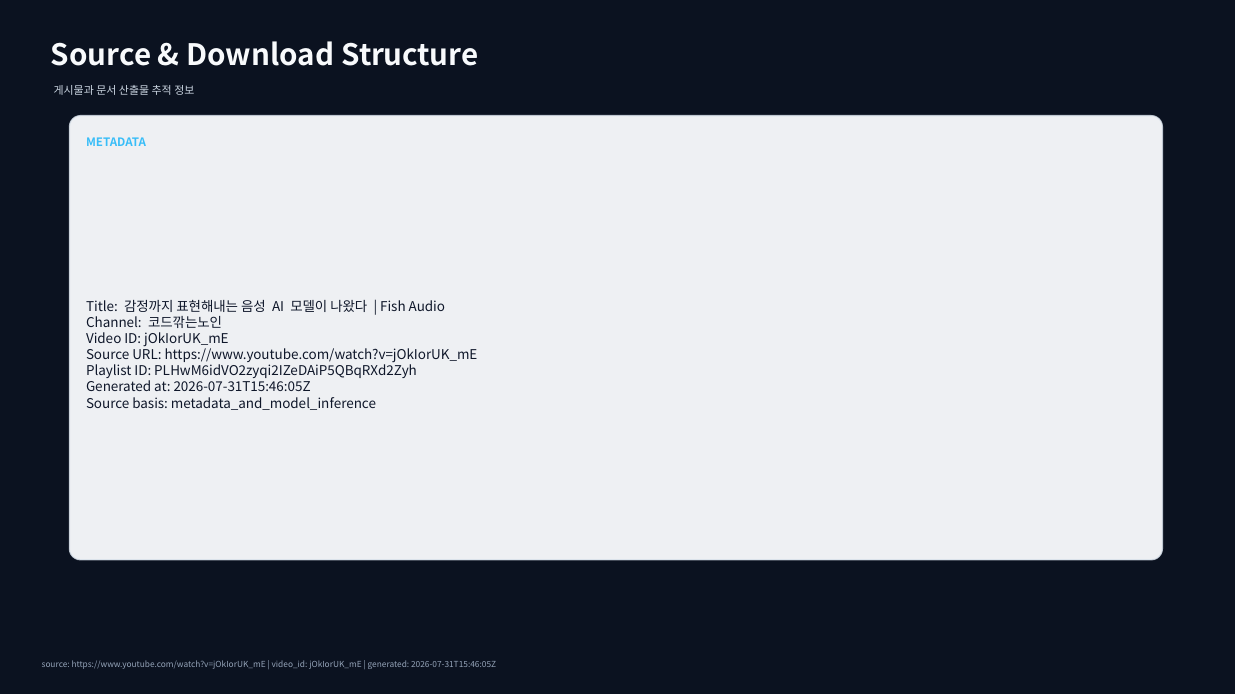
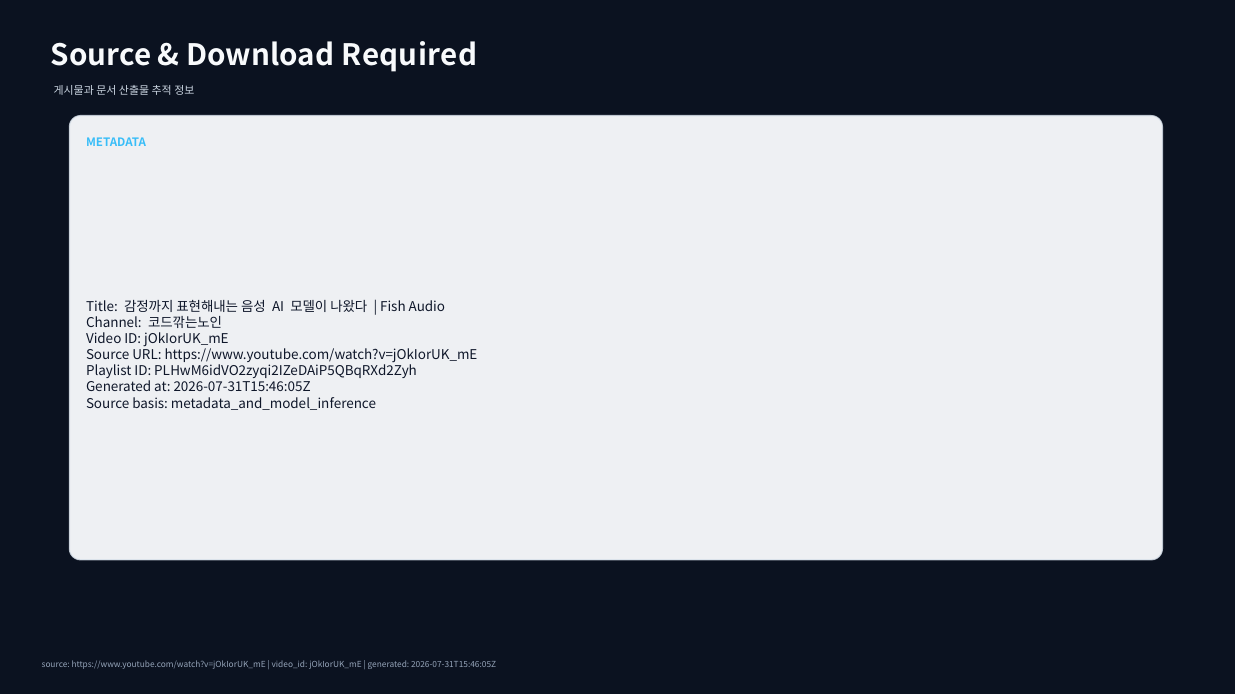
Structure: Structure -> Required (409, 55)
